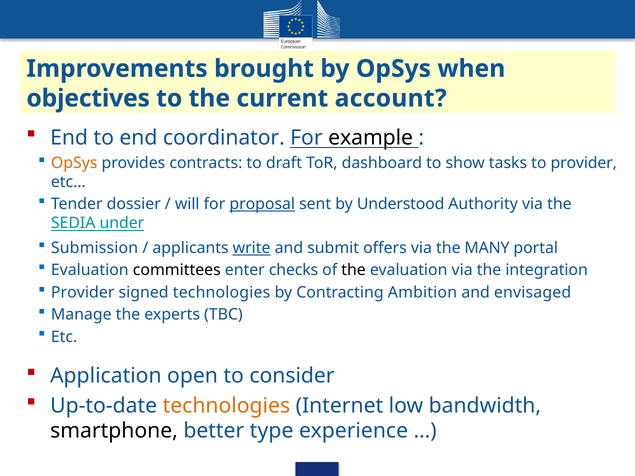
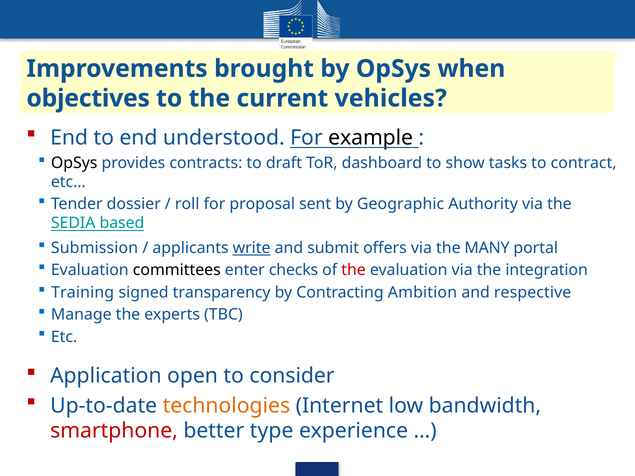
account: account -> vehicles (391, 98)
coordinator: coordinator -> understood (224, 138)
OpSys colour: orange -> black (74, 163)
to provider: provider -> contract (584, 163)
will: will -> roll (187, 204)
proposal underline: present -> none (262, 204)
Understood: Understood -> Geographic (401, 204)
under: under -> based (122, 223)
the colour: black -> red (354, 270)
Provider: Provider -> Training (83, 293)
signed technologies: technologies -> transparency (222, 293)
envisaged: envisaged -> respective (533, 293)
smartphone colour: black -> red (114, 431)
